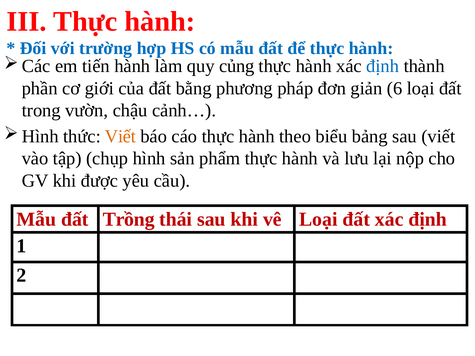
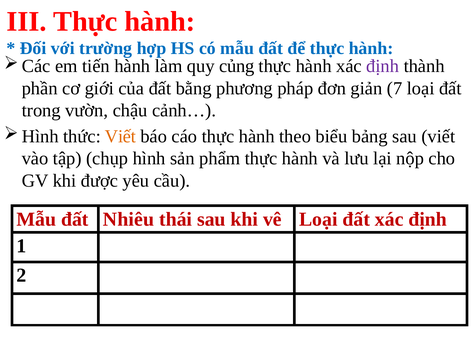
định colour: blue -> purple (383, 66)
6: 6 -> 7 (395, 88)
Trồng: Trồng -> Nhiêu (129, 219)
